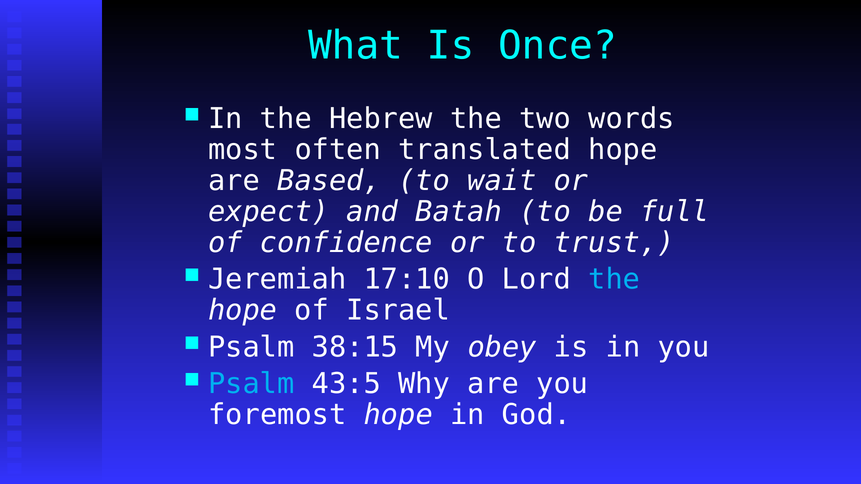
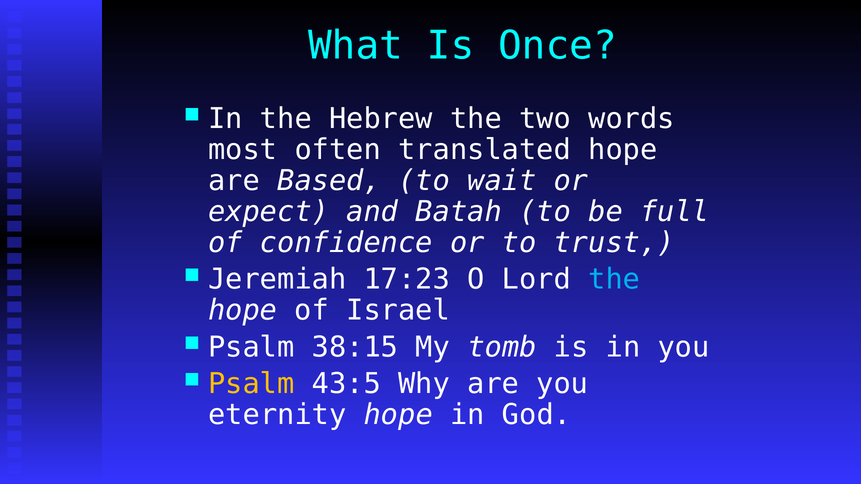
17:10: 17:10 -> 17:23 (407, 280)
obey: obey -> tomb (502, 347)
Psalm colour: light blue -> yellow (251, 384)
foremost: foremost -> eternity (277, 415)
